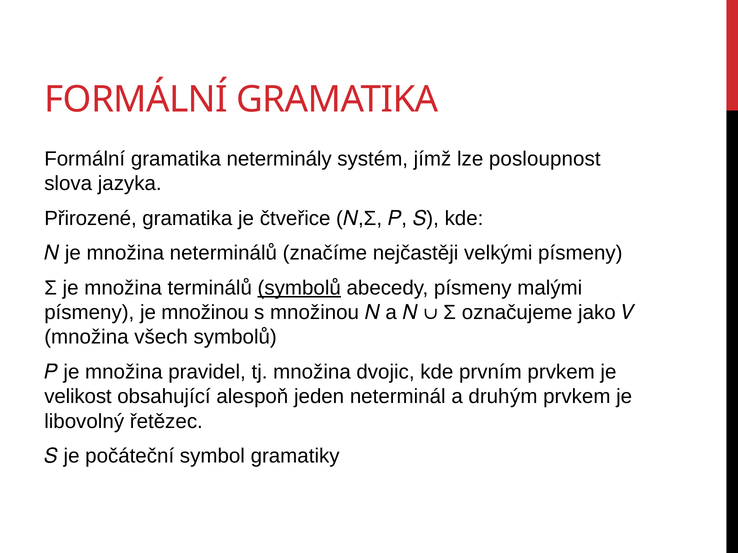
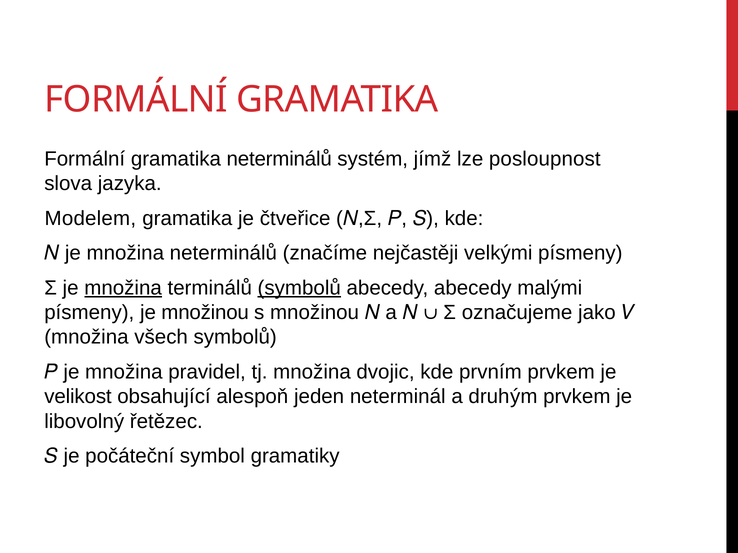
gramatika neterminály: neterminály -> neterminálů (279, 159)
Přirozené: Přirozené -> Modelem (90, 218)
množina underline: none -> present (123, 288)
abecedy písmeny: písmeny -> abecedy (473, 288)
